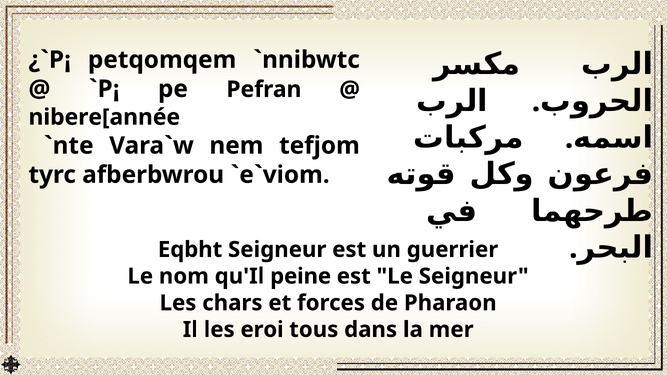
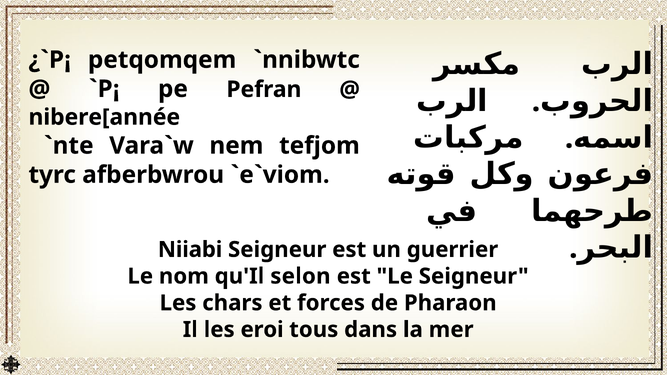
Eqbht: Eqbht -> Niiabi (190, 250)
peine: peine -> selon (300, 276)
